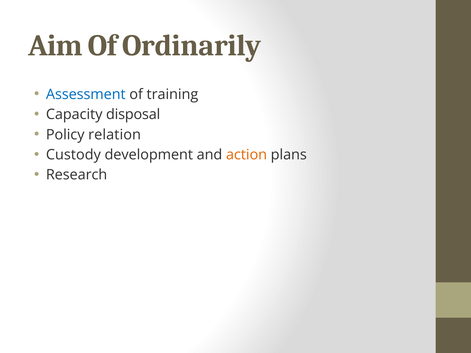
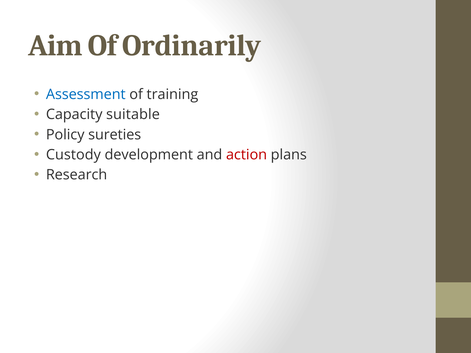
disposal: disposal -> suitable (133, 115)
relation: relation -> sureties (115, 135)
action colour: orange -> red (247, 155)
